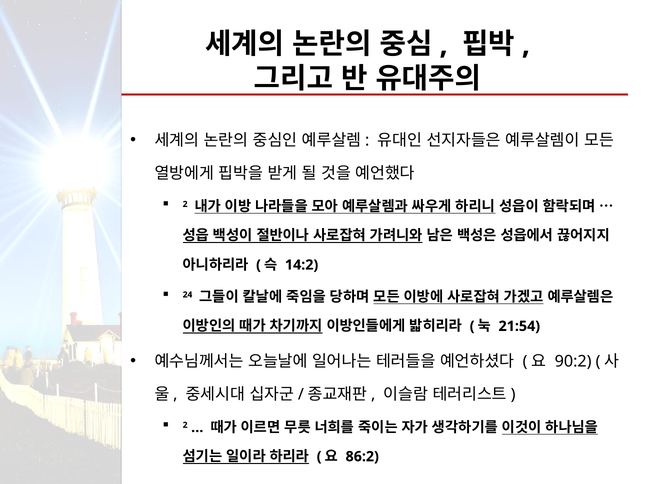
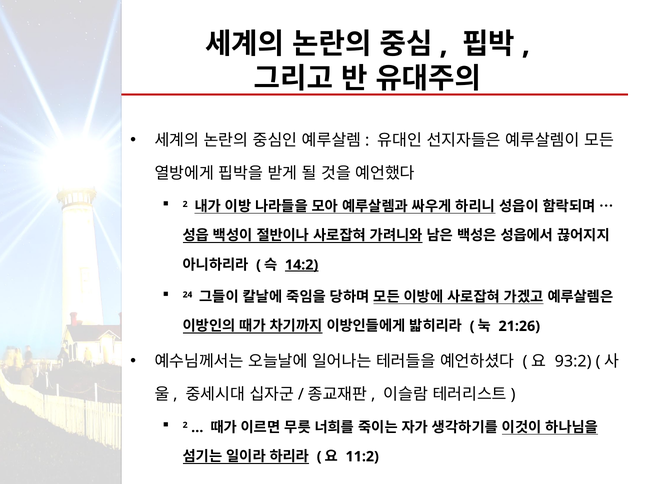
14:2 underline: none -> present (302, 265)
21:54: 21:54 -> 21:26 (519, 327)
90:2: 90:2 -> 93:2 (573, 362)
86:2: 86:2 -> 11:2 (362, 457)
